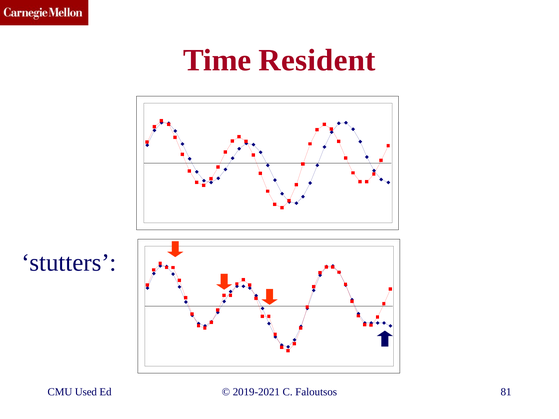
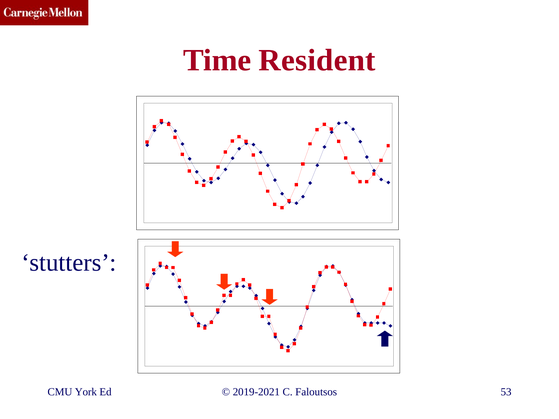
Used: Used -> York (86, 392)
81: 81 -> 53 (506, 392)
